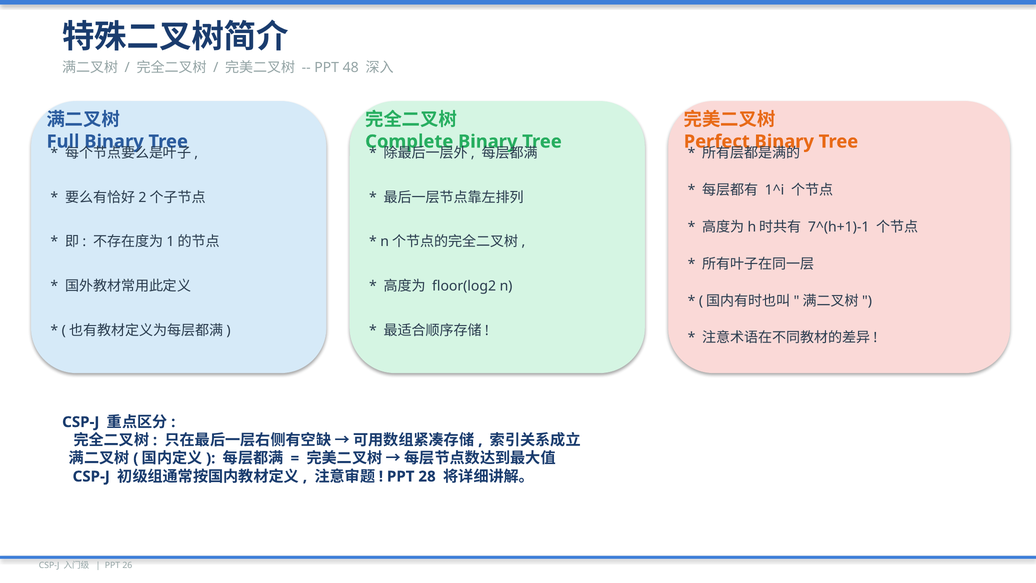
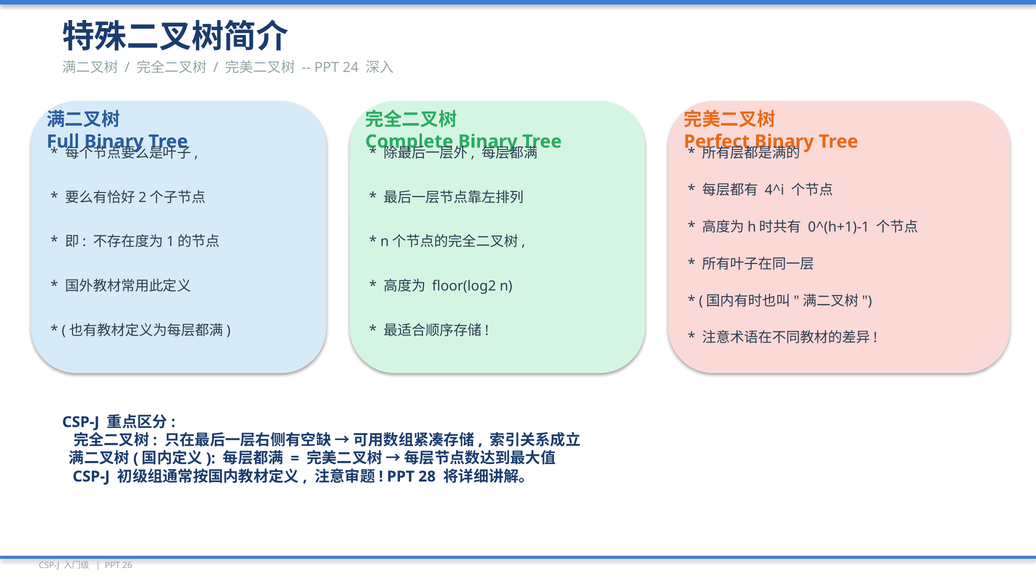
48: 48 -> 24 (351, 68)
1^i: 1^i -> 4^i (774, 190)
7^(h+1)-1: 7^(h+1)-1 -> 0^(h+1)-1 (839, 227)
